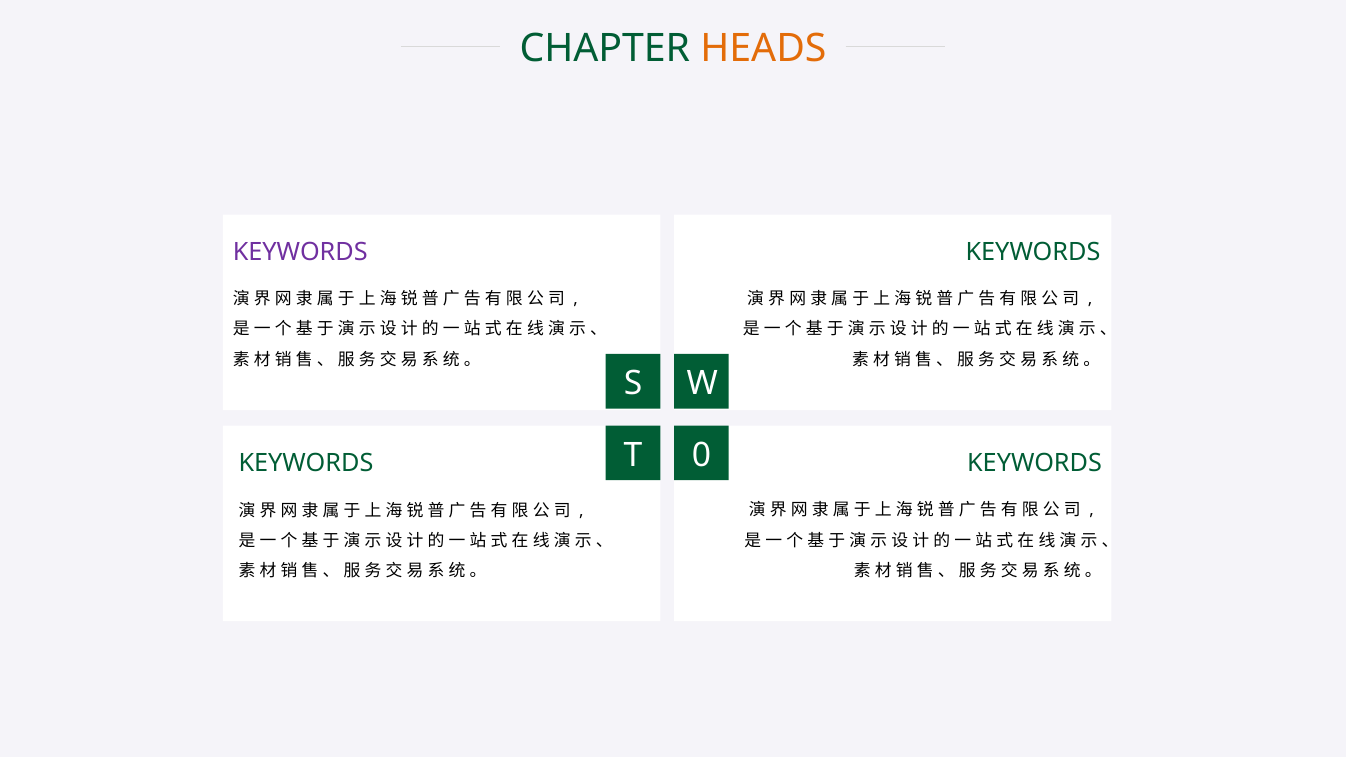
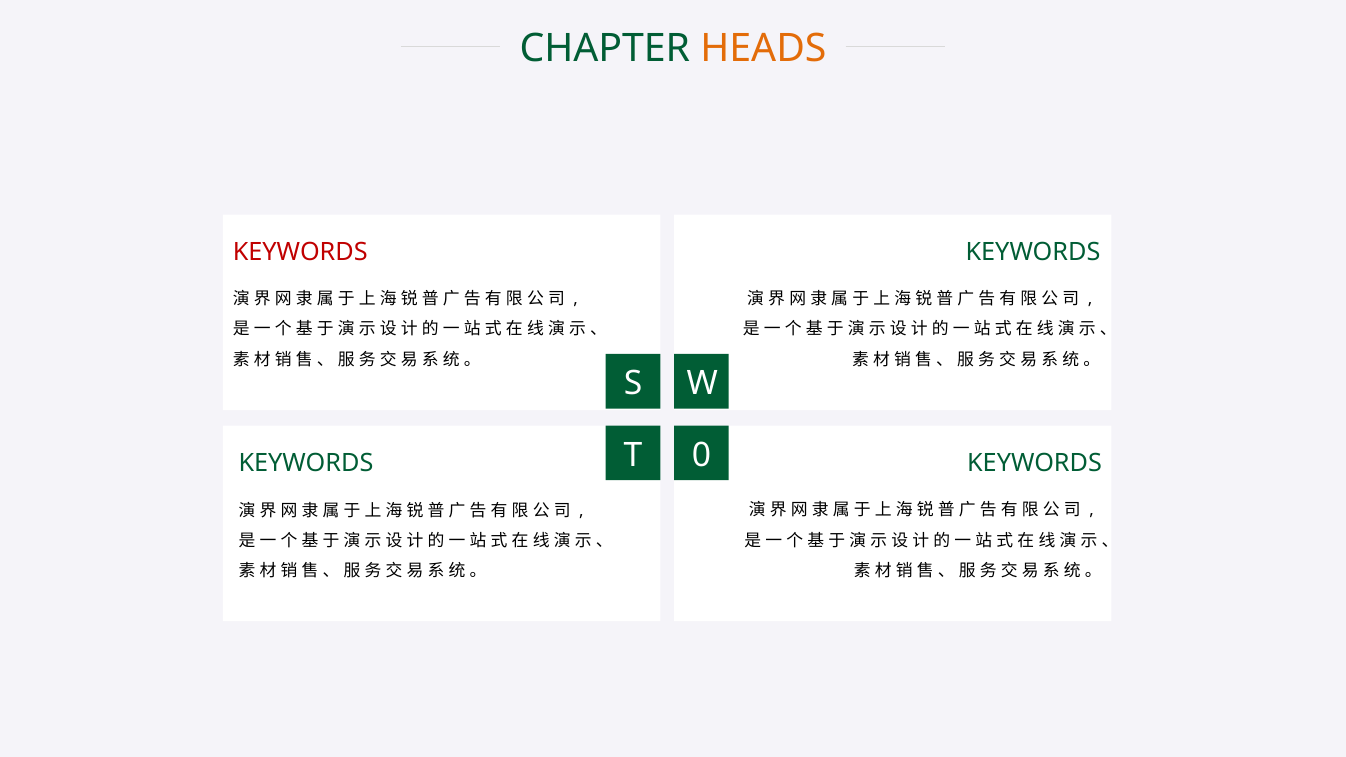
KEYWORDS colour: purple -> red (300, 252)
